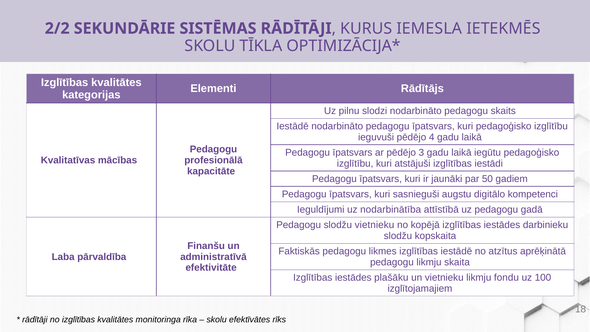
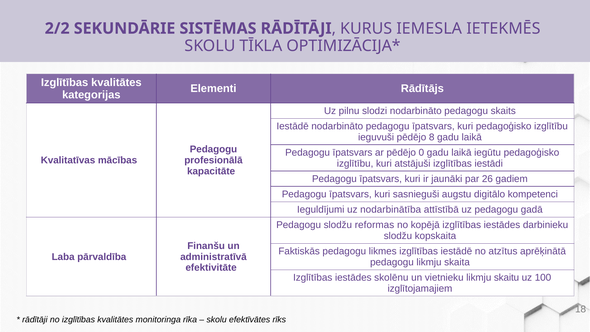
4: 4 -> 8 (432, 137)
3: 3 -> 0 (421, 153)
50: 50 -> 26 (487, 179)
slodžu vietnieku: vietnieku -> reformas (375, 225)
plašāku: plašāku -> skolēnu (391, 277)
fondu: fondu -> skaitu (507, 277)
